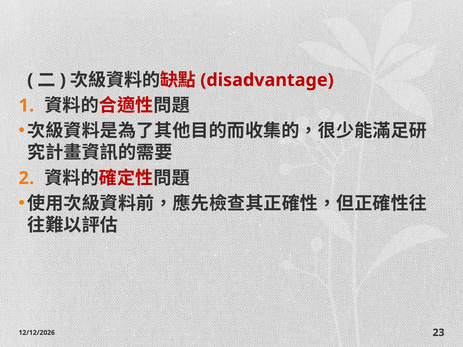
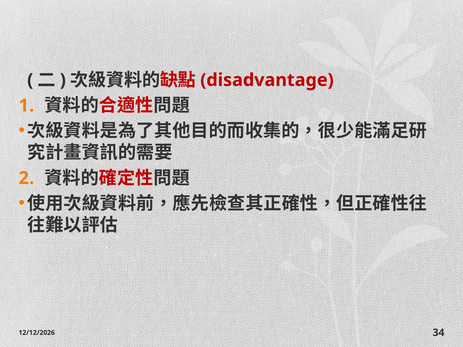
23: 23 -> 34 (439, 333)
